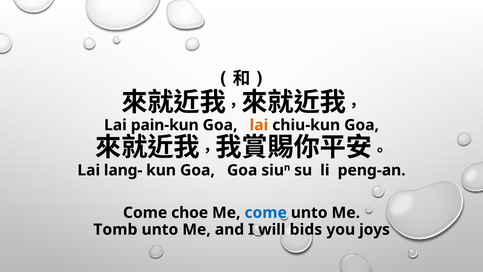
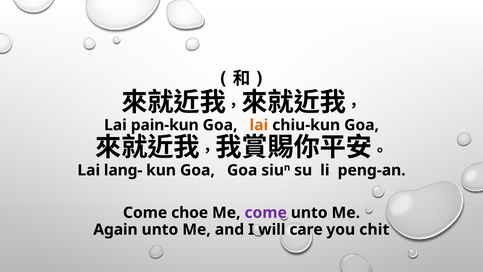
come colour: blue -> purple (266, 212)
Tomb: Tomb -> Again (115, 229)
bids: bids -> care (306, 229)
joys: joys -> chit (374, 229)
